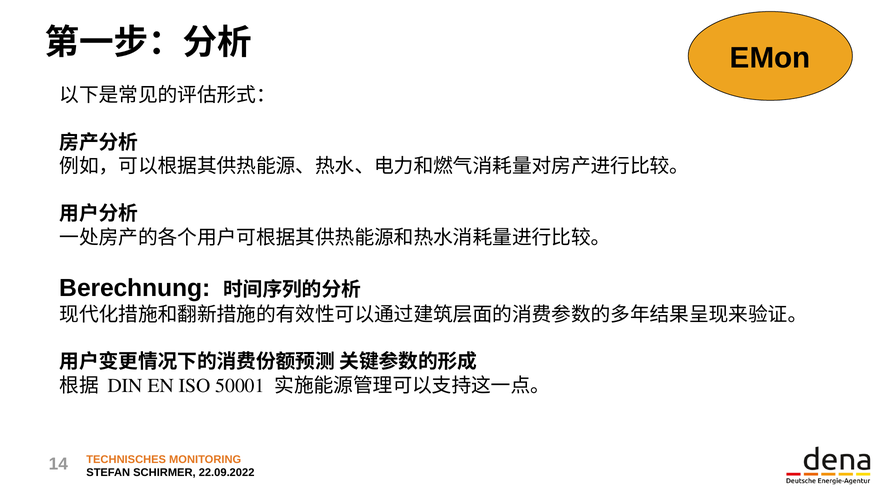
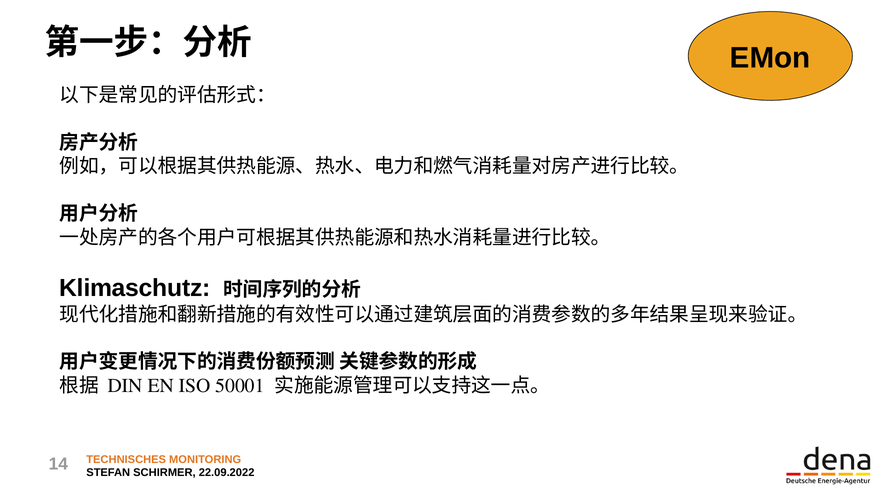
Berechnung: Berechnung -> Klimaschutz (135, 288)
